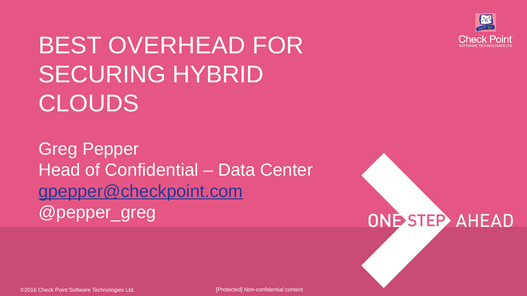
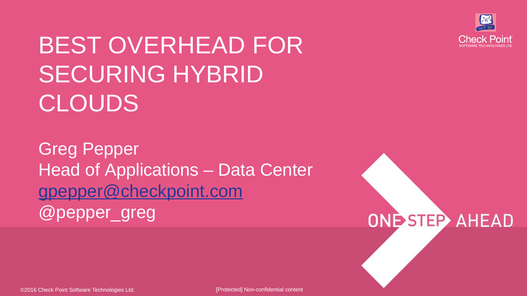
Confidential: Confidential -> Applications (152, 170)
